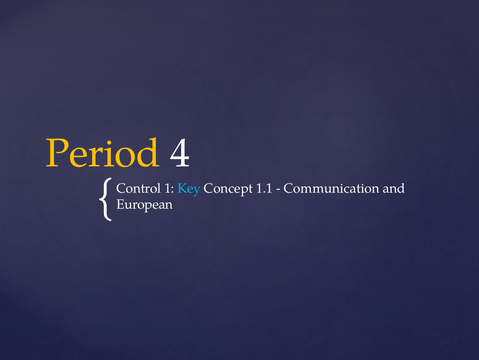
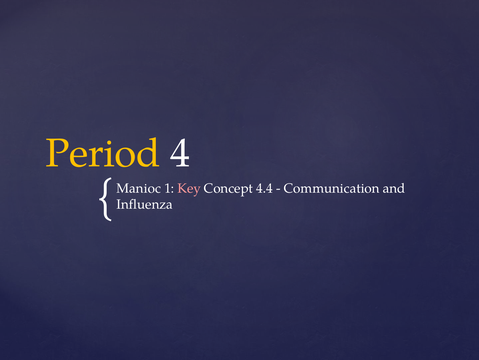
Control: Control -> Manioc (139, 188)
Key colour: light blue -> pink (189, 188)
1.1: 1.1 -> 4.4 (264, 188)
European: European -> Influenza (145, 204)
